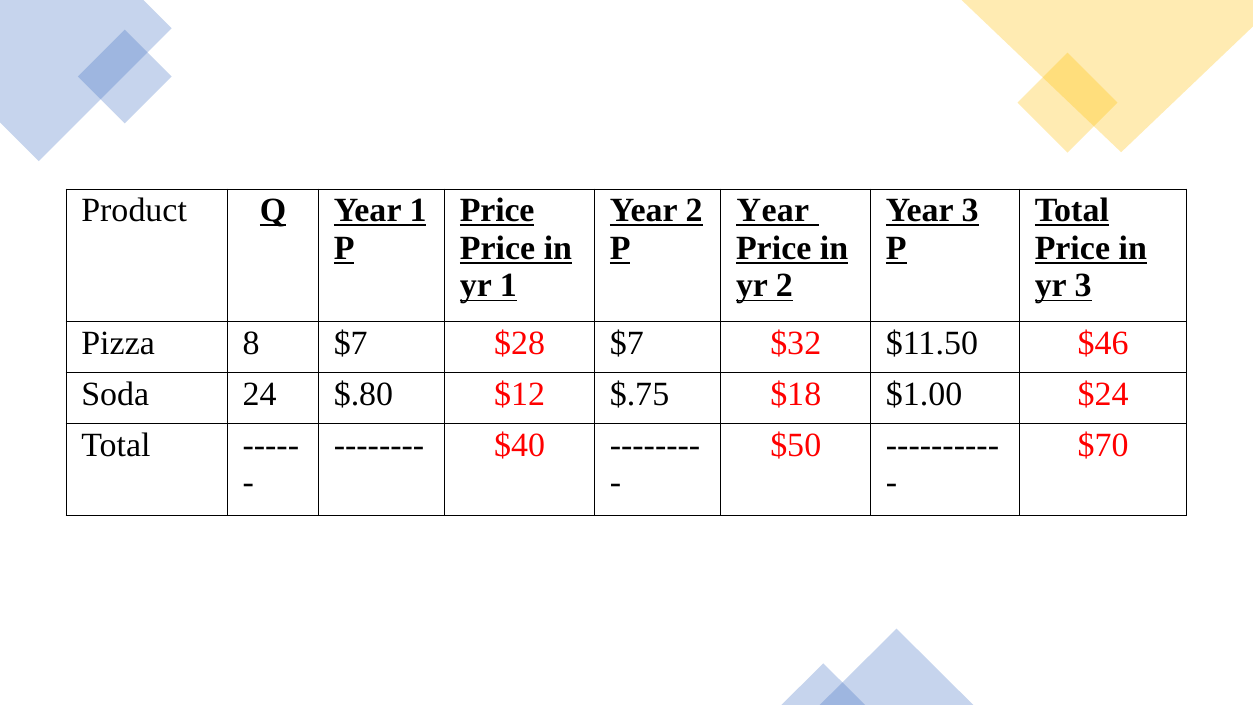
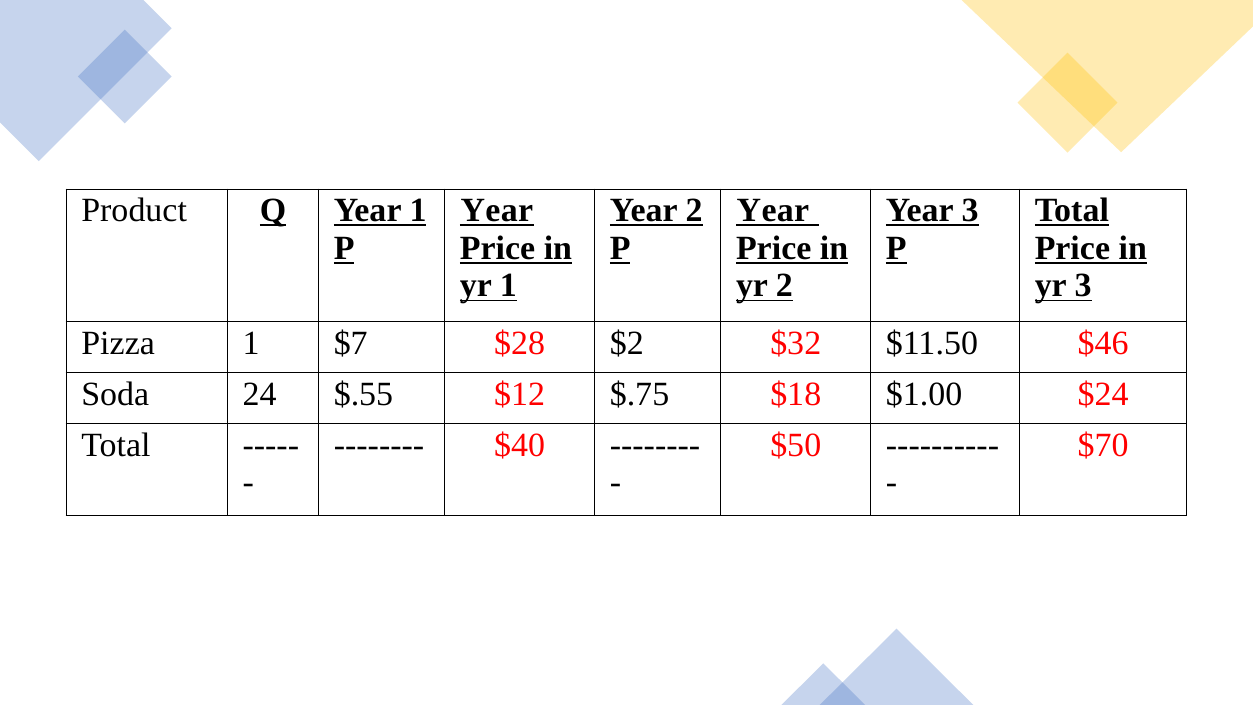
Price: Price -> Year (497, 210)
Pizza 8: 8 -> 1 (251, 343)
$28 $7: $7 -> $2 (627, 343)
$.80: $.80 -> $.55 (363, 394)
